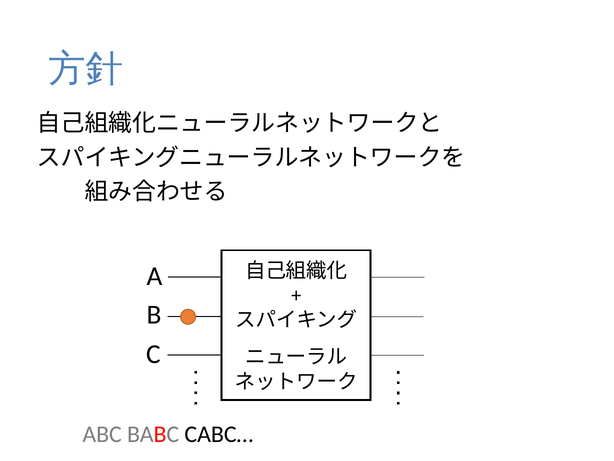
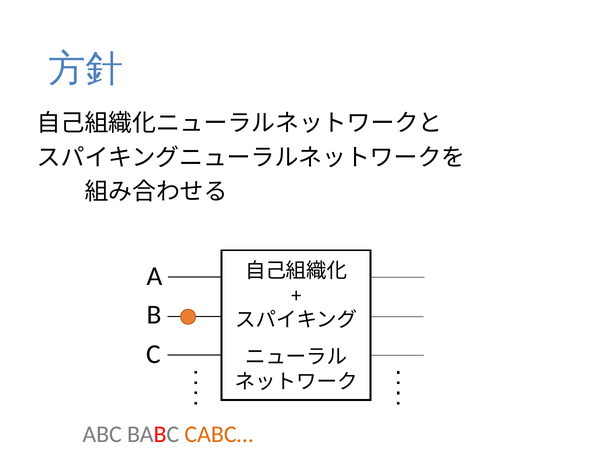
CABC… colour: black -> orange (219, 434)
